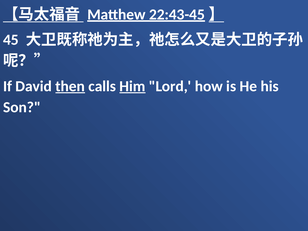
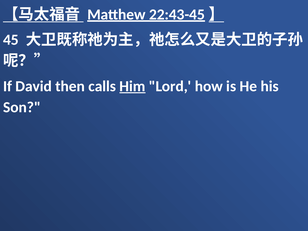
then underline: present -> none (70, 86)
